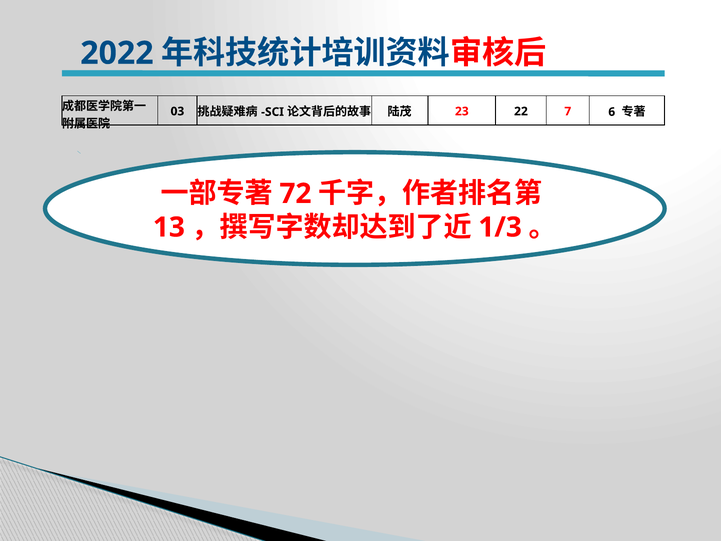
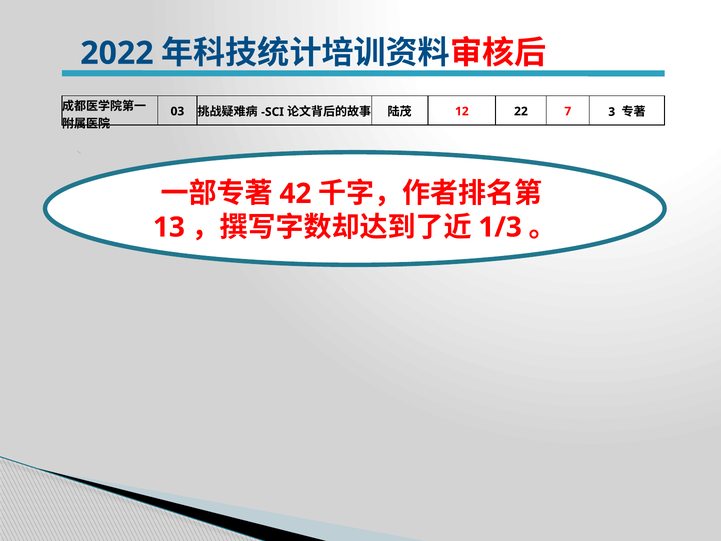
23: 23 -> 12 (462, 111)
6: 6 -> 3 (612, 112)
72: 72 -> 42 (295, 194)
